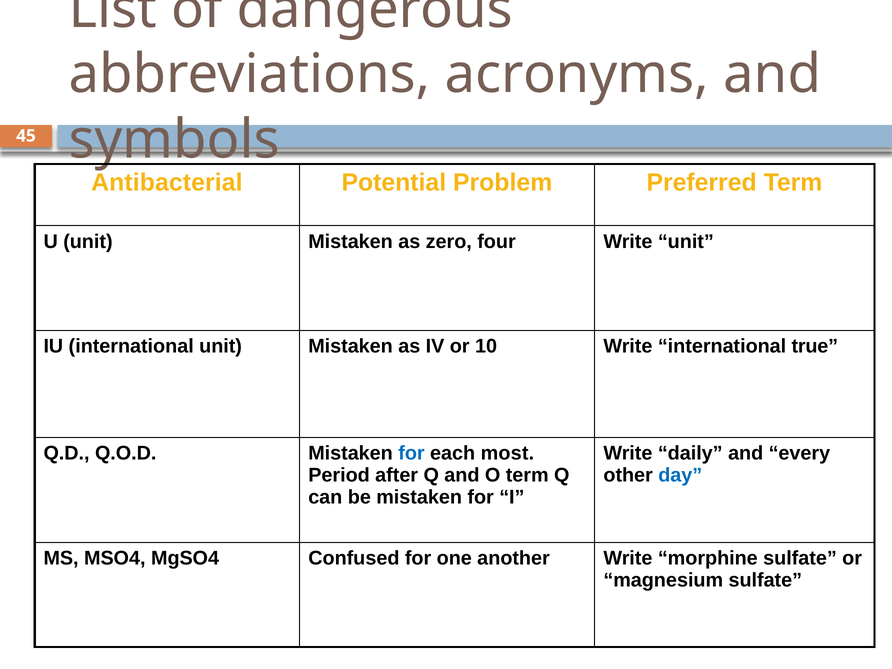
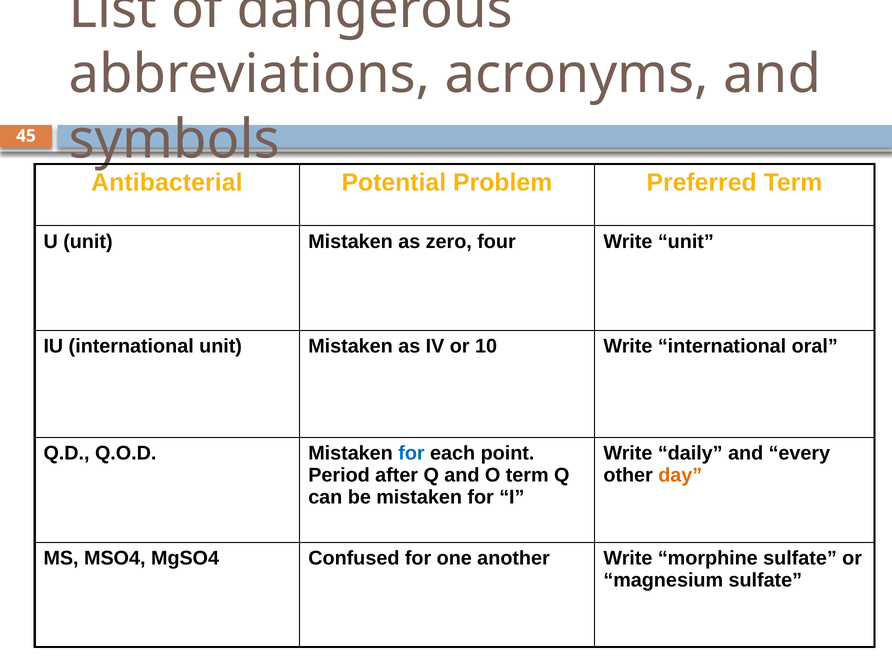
true: true -> oral (815, 346)
most: most -> point (508, 453)
day colour: blue -> orange (680, 475)
